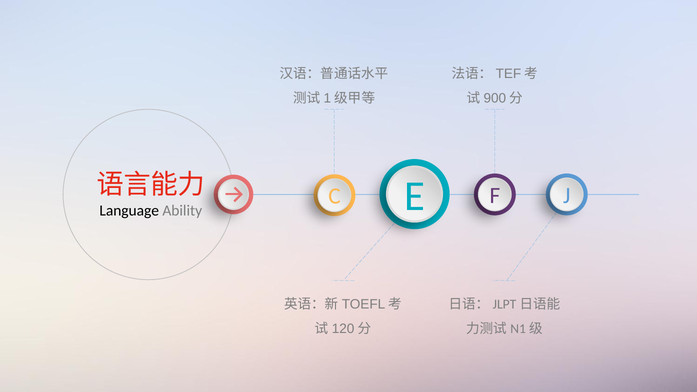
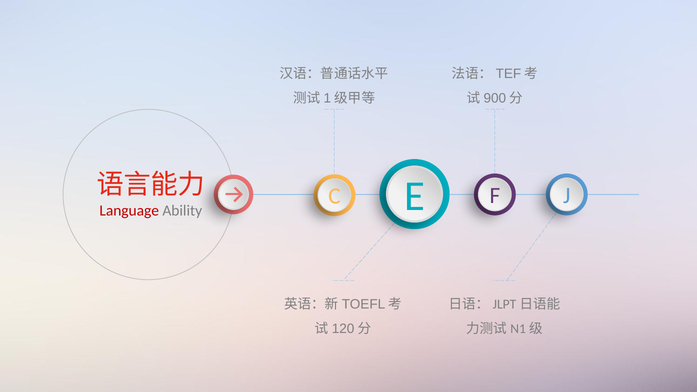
Language colour: black -> red (129, 210)
